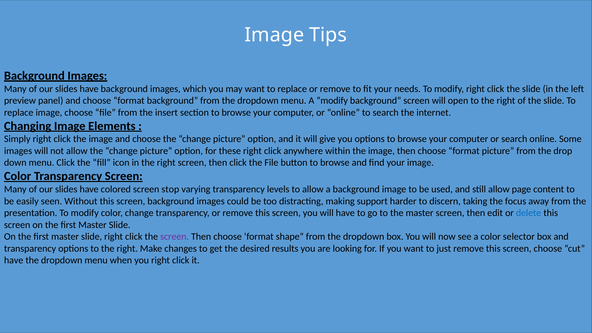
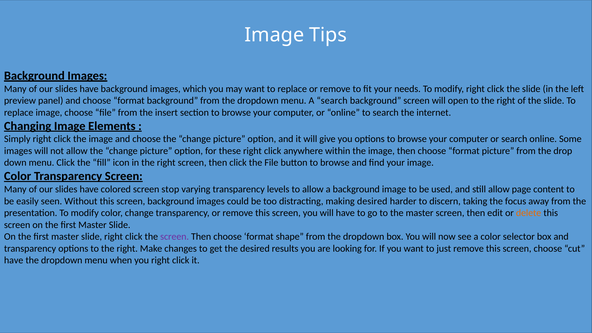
A modify: modify -> search (332, 101)
making support: support -> desired (372, 201)
delete colour: blue -> orange (529, 213)
